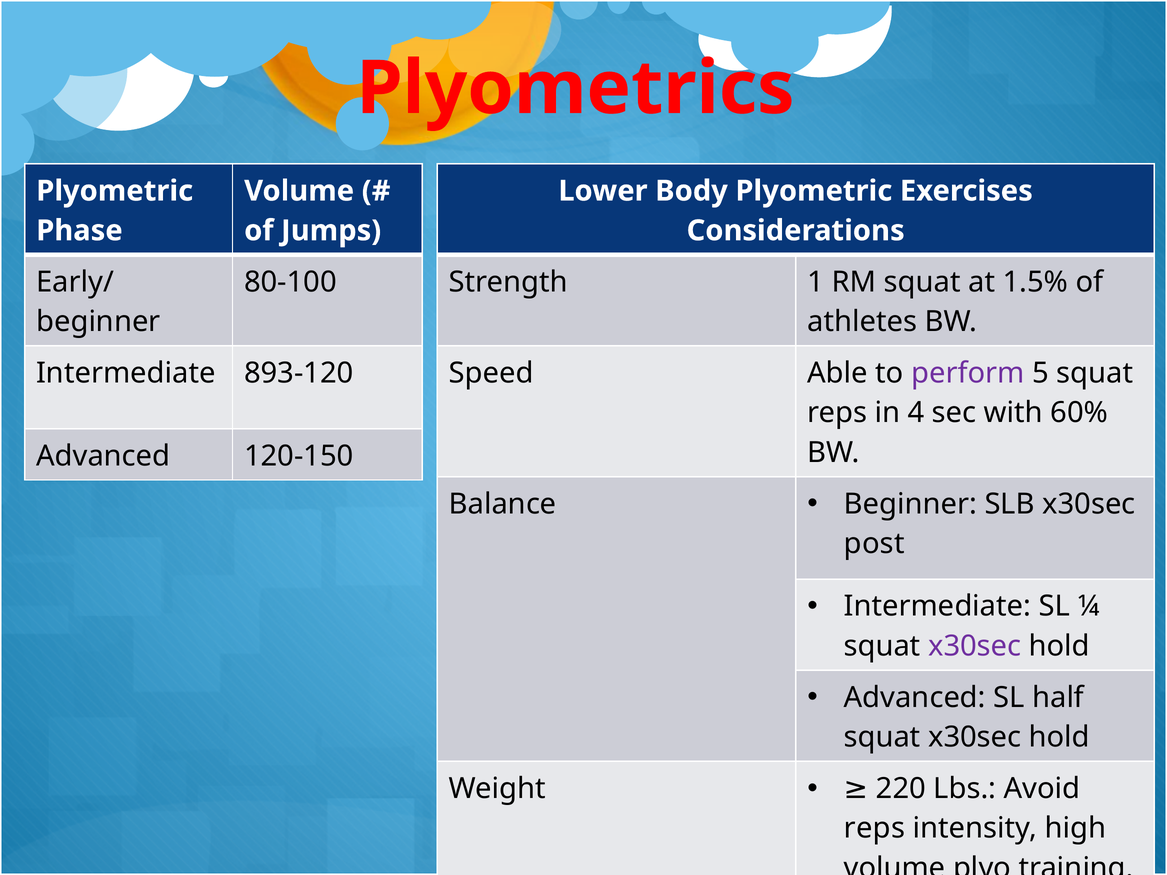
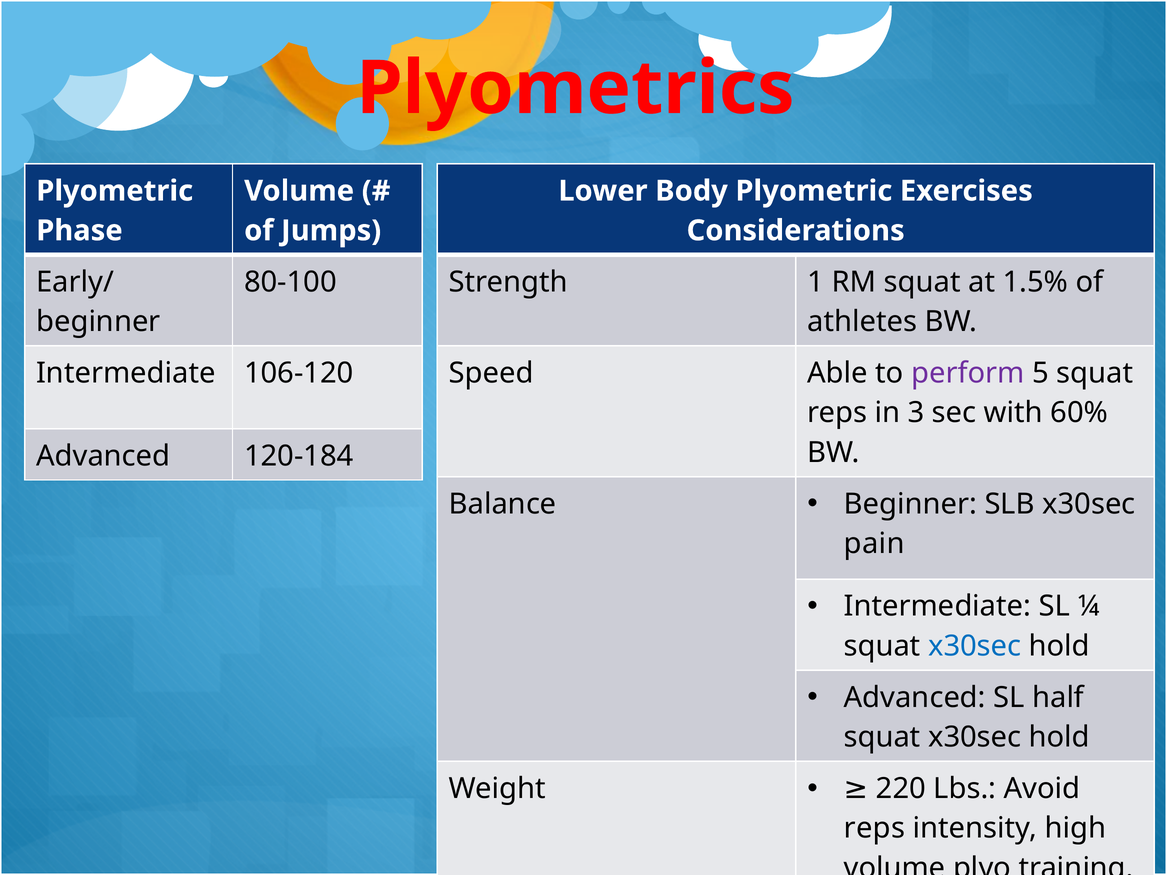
893-120: 893-120 -> 106-120 (299, 373)
4: 4 -> 3 (916, 413)
120-150: 120-150 -> 120-184 (299, 456)
post: post -> pain (874, 544)
x30sec colour: purple -> blue (975, 646)
